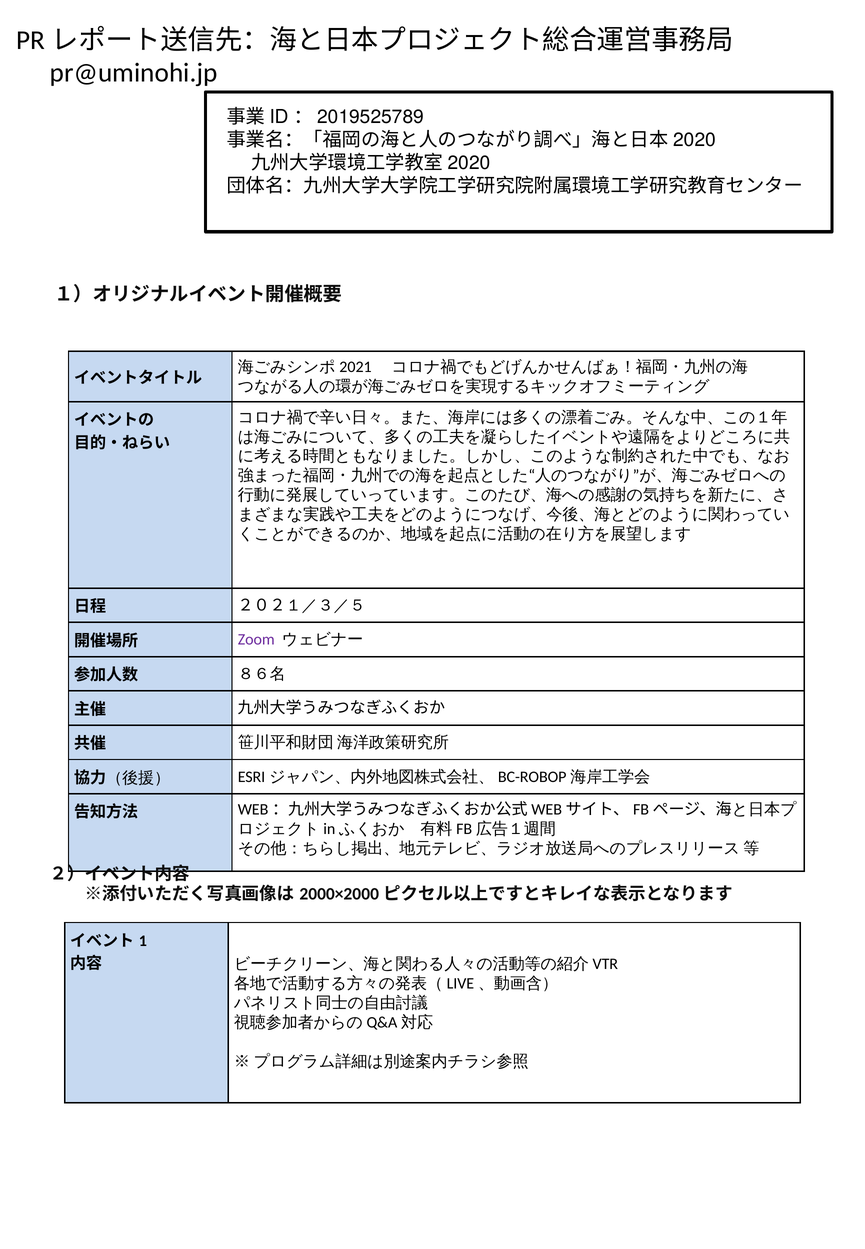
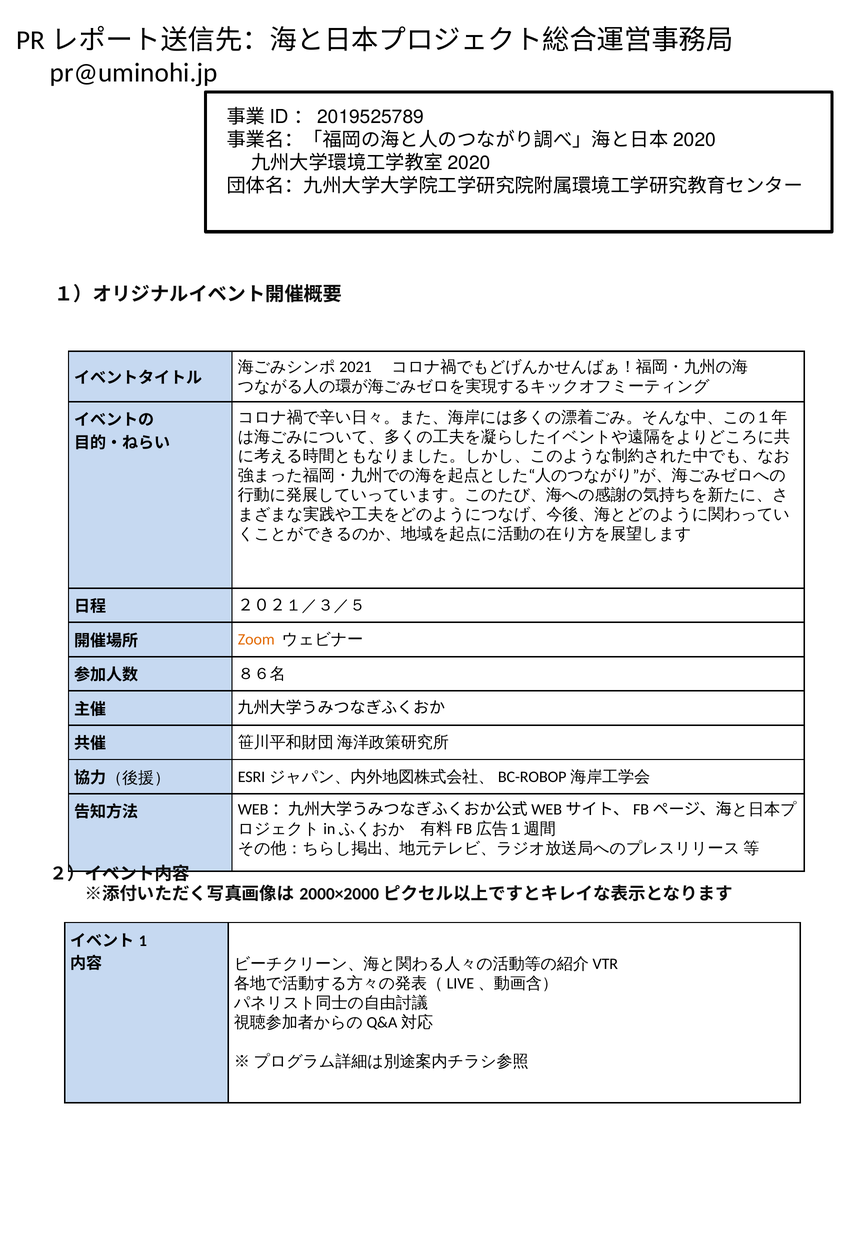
Zoom colour: purple -> orange (256, 640)
